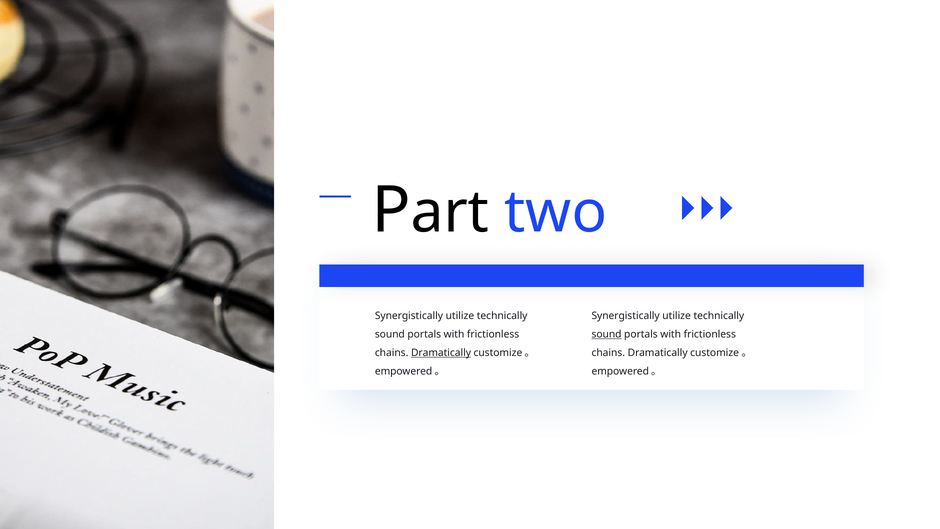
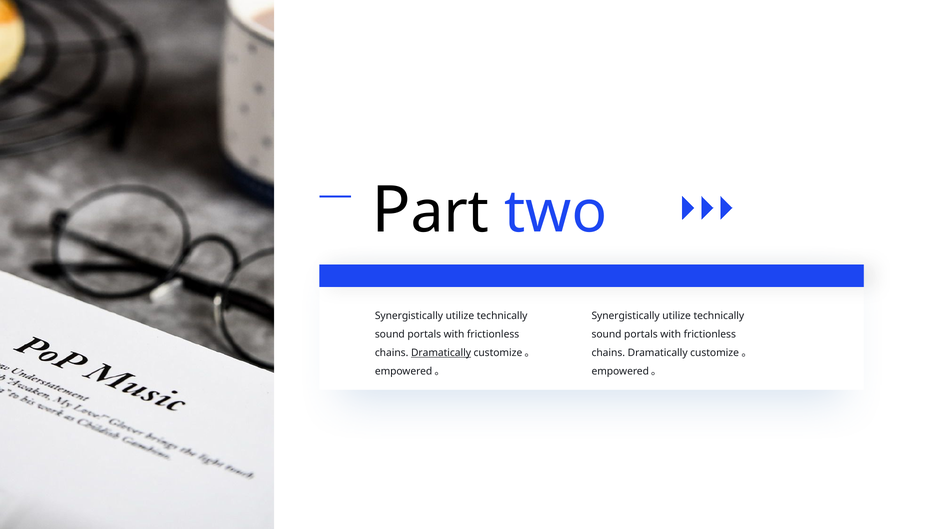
sound underline: present -> none (607, 334)
